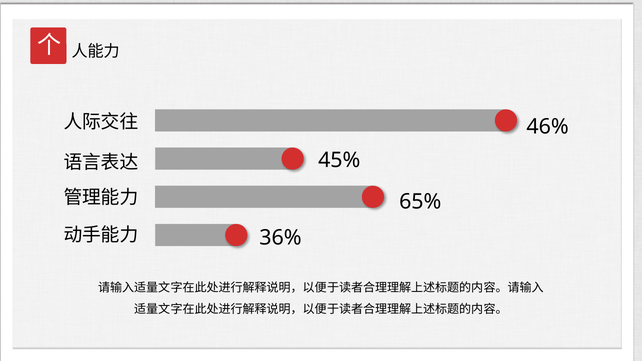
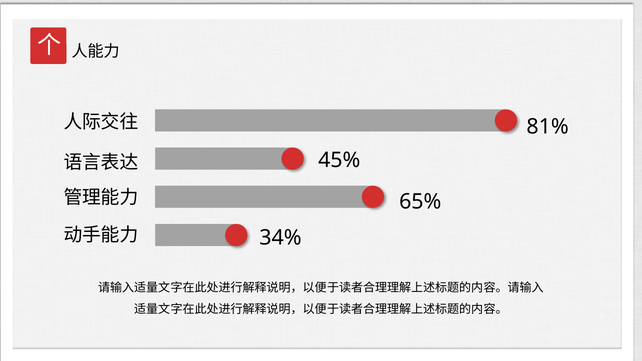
46%: 46% -> 81% (548, 127)
36%: 36% -> 34% (280, 238)
